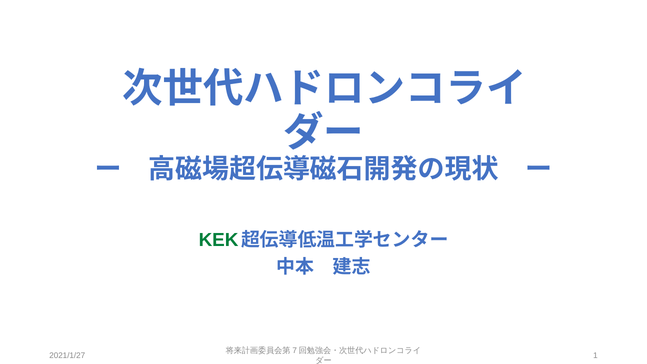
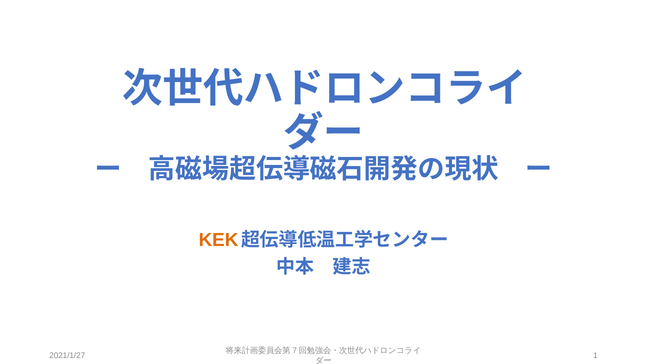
KEK colour: green -> orange (219, 240)
